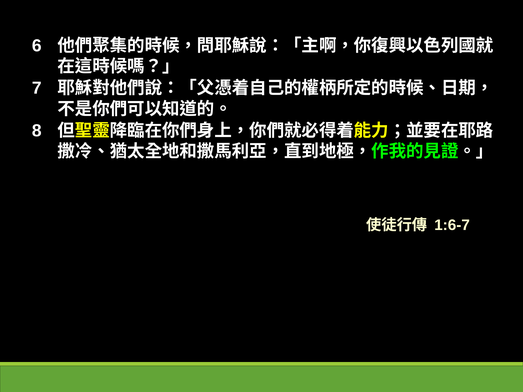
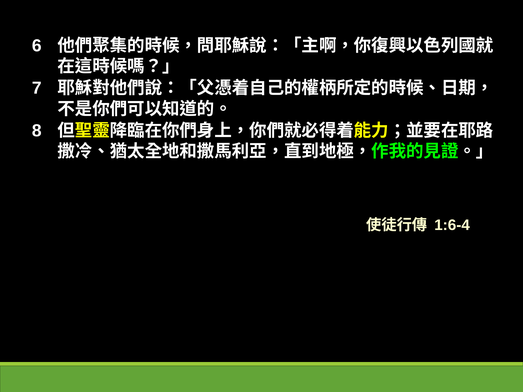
1:6-7: 1:6-7 -> 1:6-4 (452, 225)
